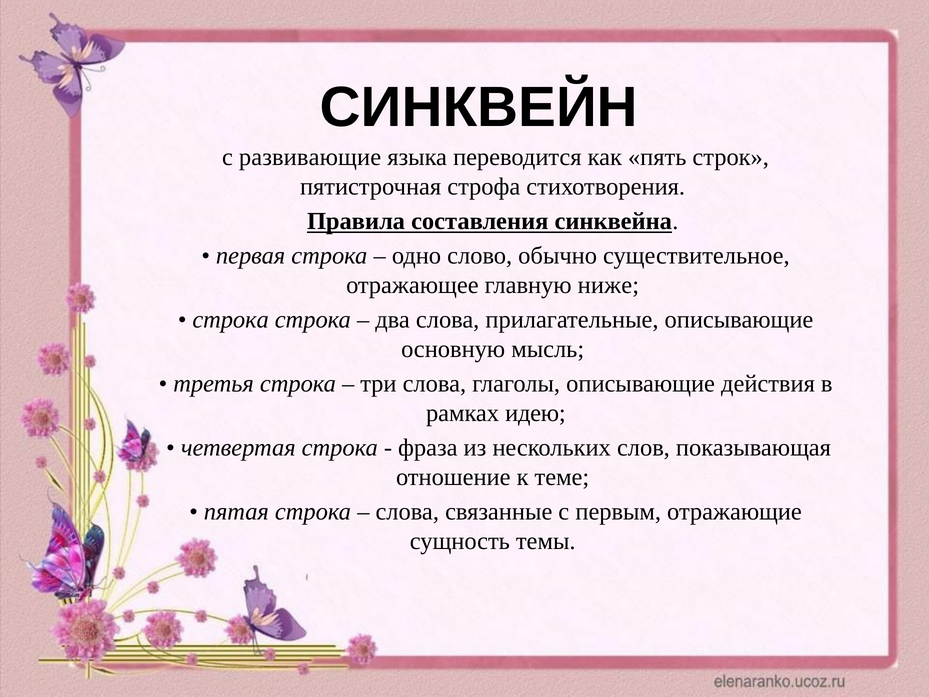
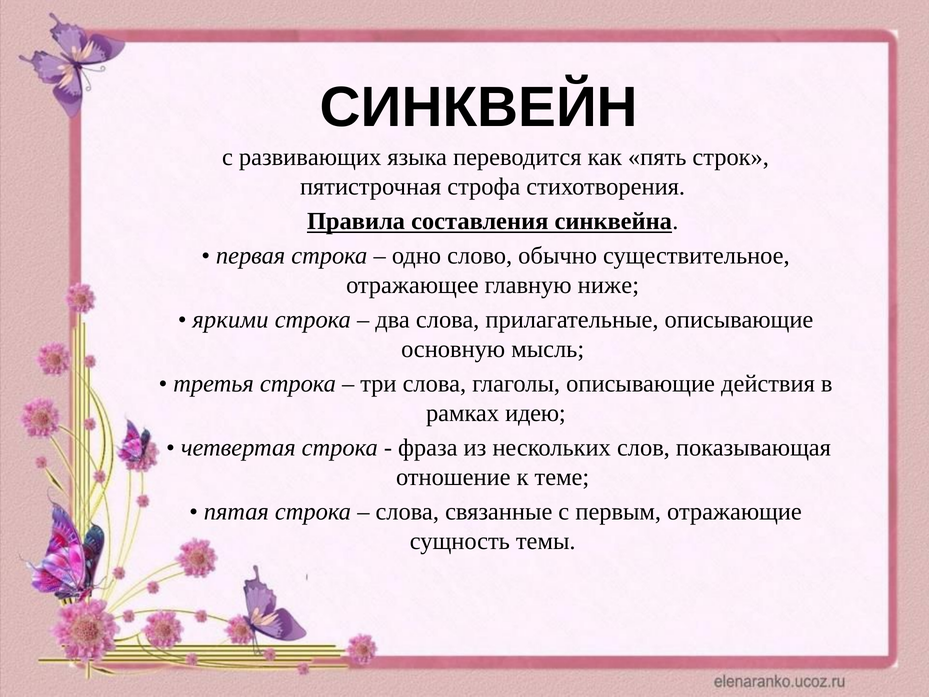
развивающие: развивающие -> развивающих (310, 157)
строка: строка -> яркими (230, 320)
